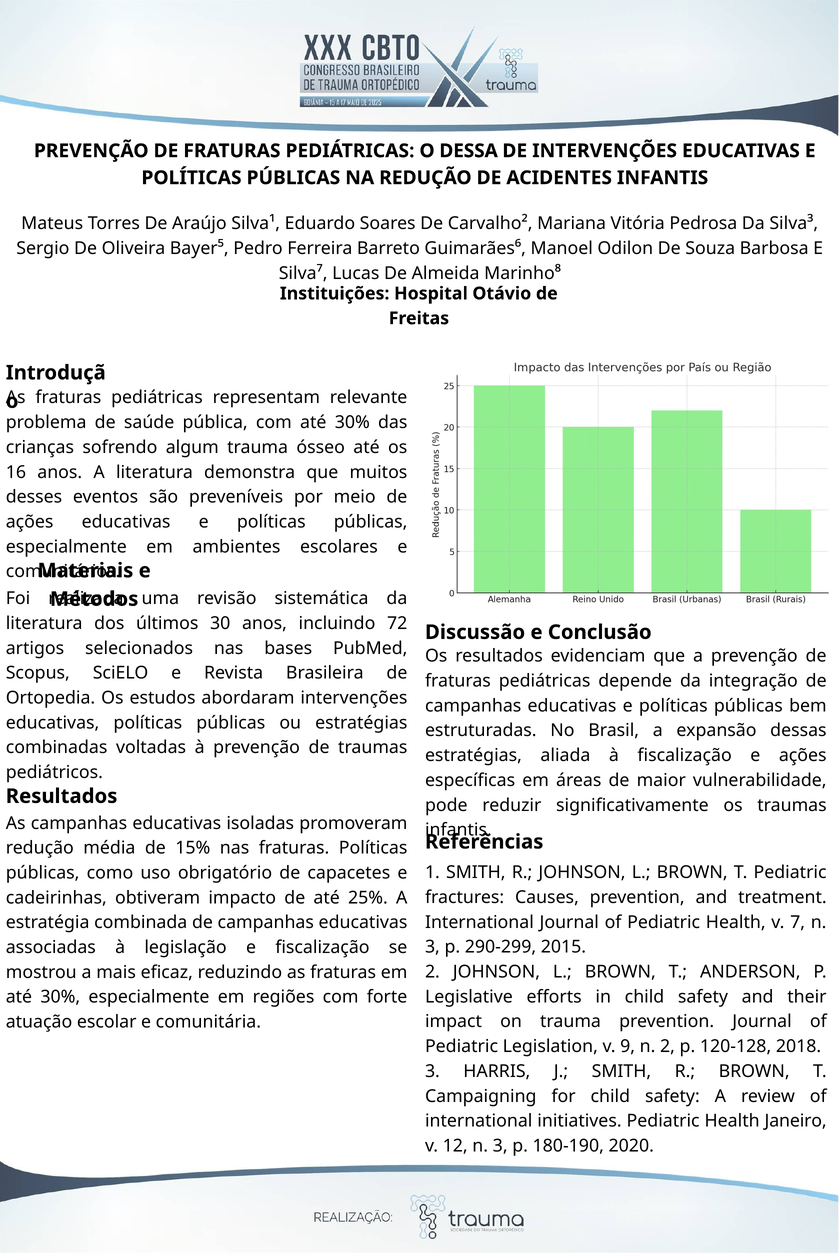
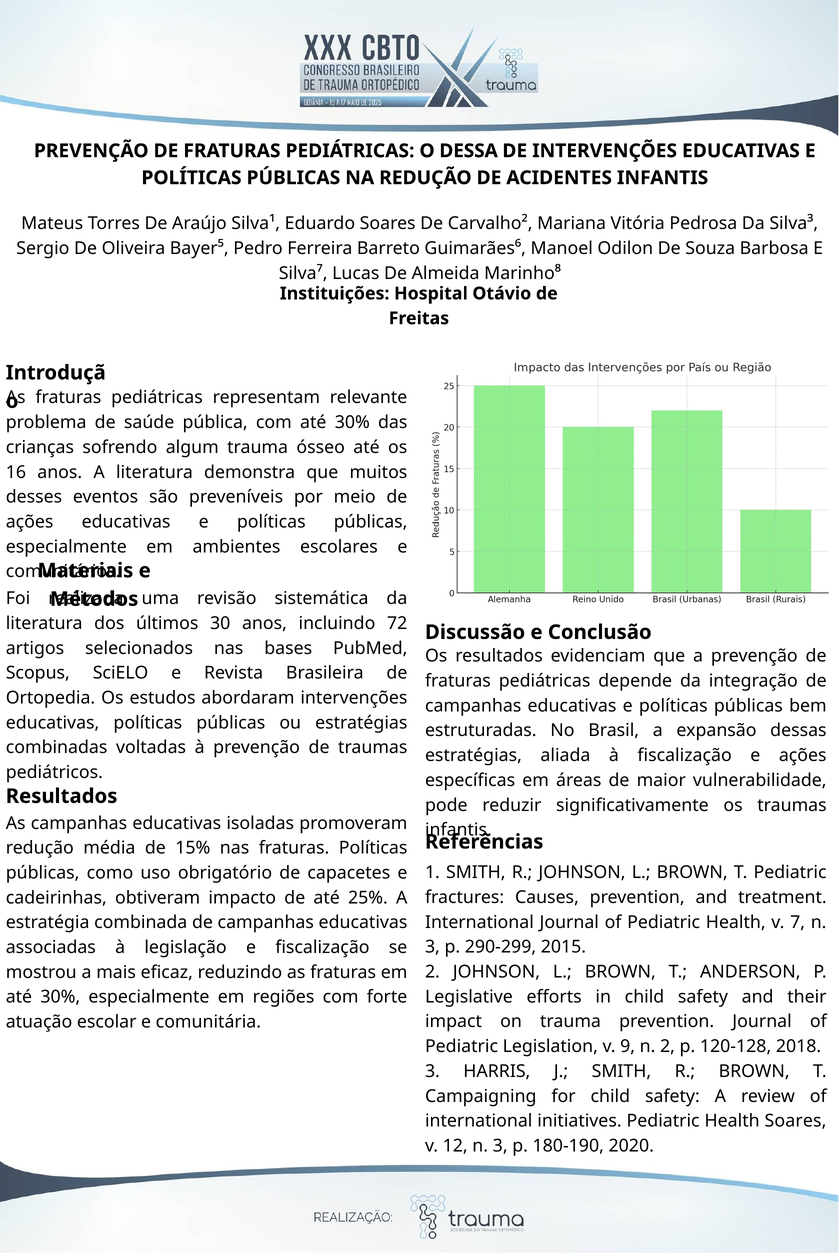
Health Janeiro: Janeiro -> Soares (796, 1121)
